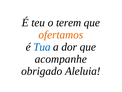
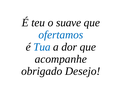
terem: terem -> suave (69, 22)
ofertamos colour: orange -> blue (61, 35)
Aleluia: Aleluia -> Desejo (83, 71)
